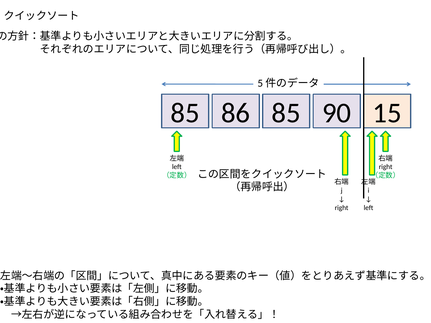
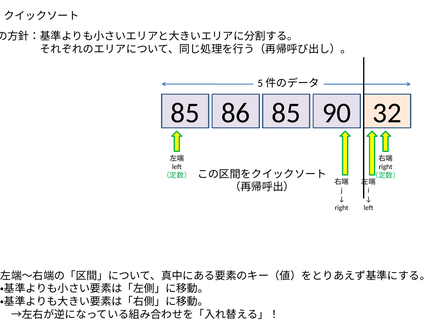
15: 15 -> 32 (387, 113)
